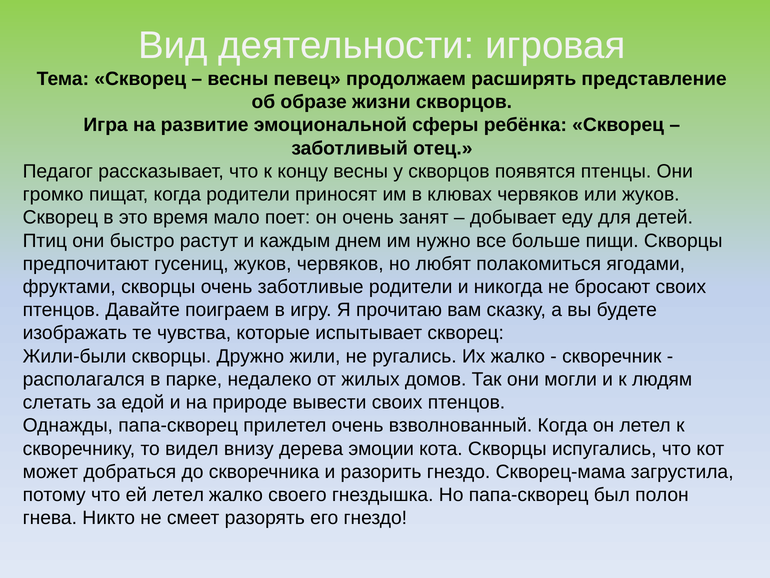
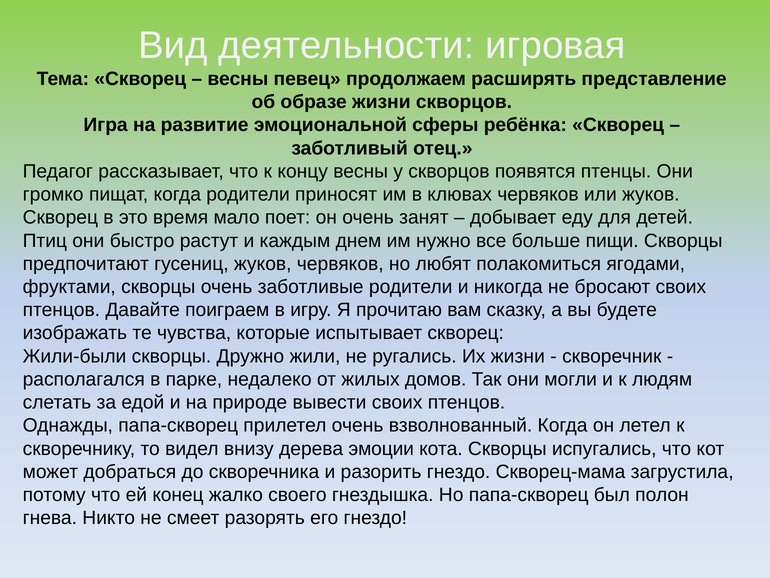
Их жалко: жалко -> жизни (518, 356)
ей летел: летел -> конец (178, 495)
